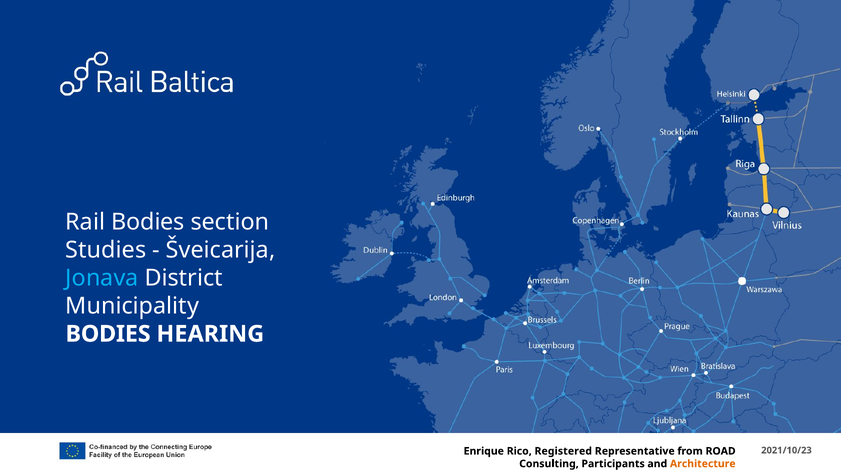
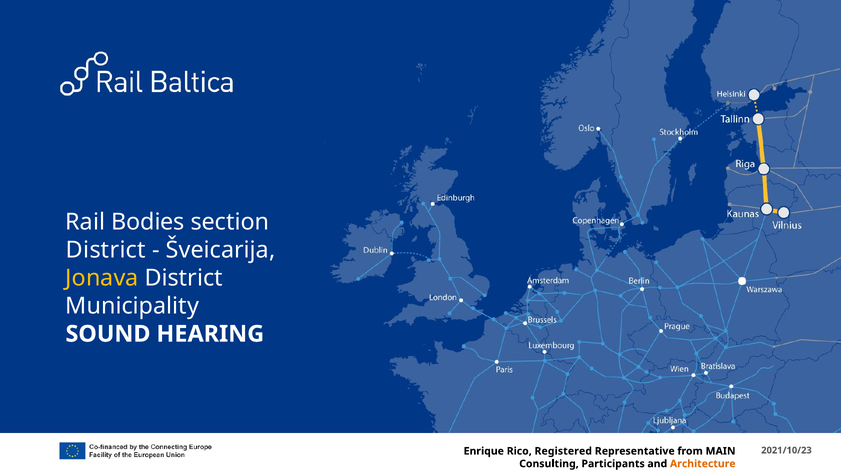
Studies: Studies -> District (106, 250)
Jonava colour: light blue -> yellow (102, 278)
BODIES: BODIES -> SOUND (108, 334)
ROAD: ROAD -> MAIN (721, 451)
